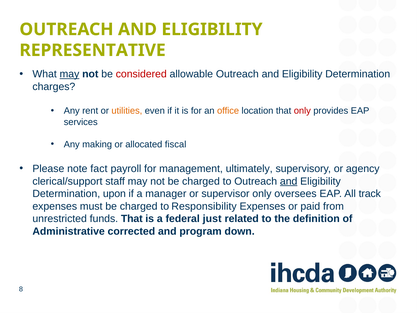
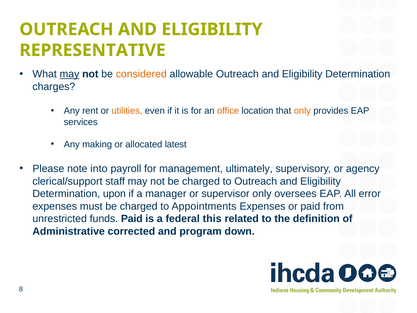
considered colour: red -> orange (141, 74)
only colour: red -> orange (302, 111)
fiscal: fiscal -> latest (176, 144)
fact: fact -> into (99, 169)
and underline: present -> none (289, 181)
track: track -> error (370, 194)
Responsibility: Responsibility -> Appointments (204, 206)
funds That: That -> Paid (132, 219)
just: just -> this (212, 219)
